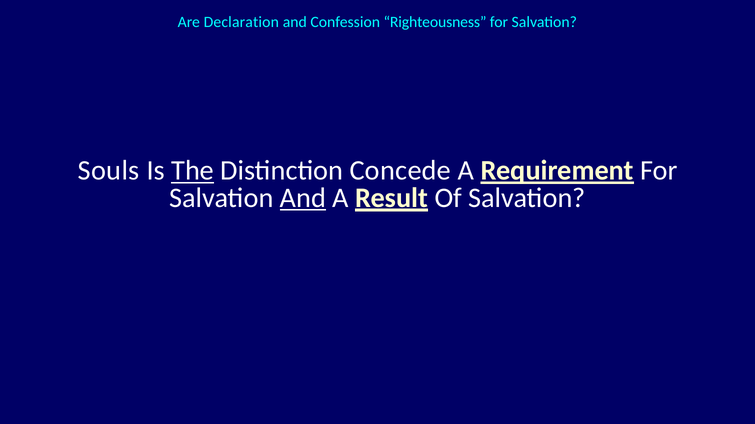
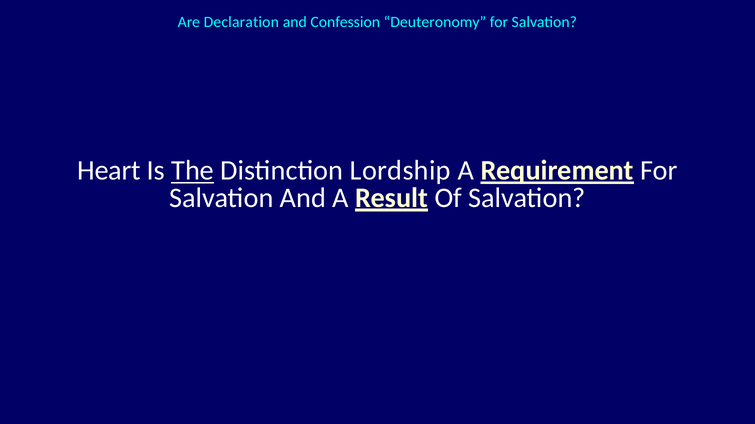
Righteousness: Righteousness -> Deuteronomy (435, 22)
Souls: Souls -> Heart (109, 171)
Concede: Concede -> Lordship (400, 171)
And underline: present -> none (303, 198)
